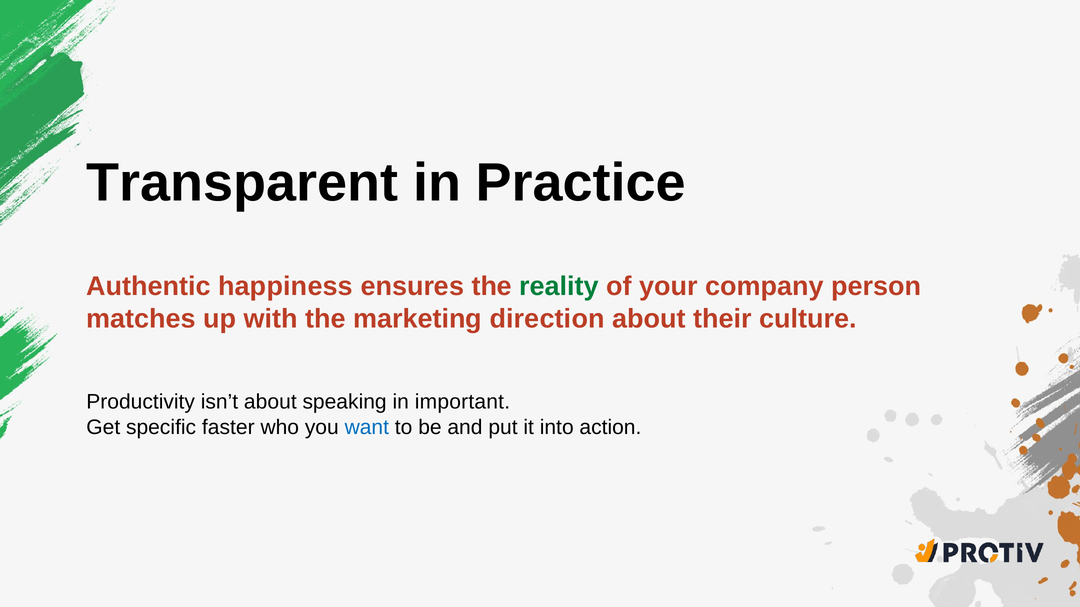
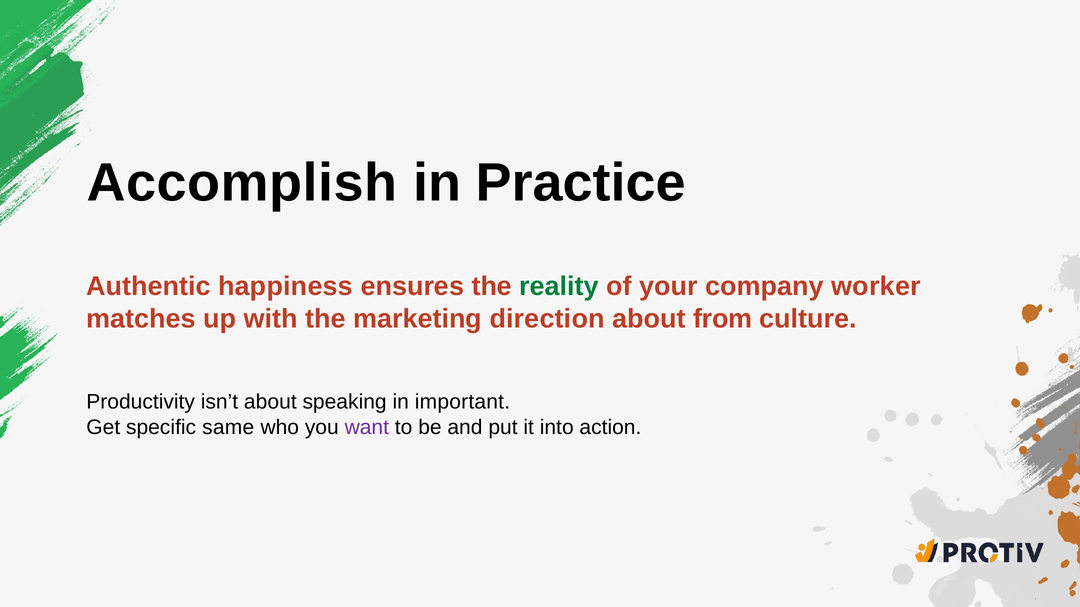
Transparent: Transparent -> Accomplish (242, 183)
person: person -> worker (876, 286)
their: their -> from (723, 319)
faster: faster -> same (228, 427)
want colour: blue -> purple (367, 427)
